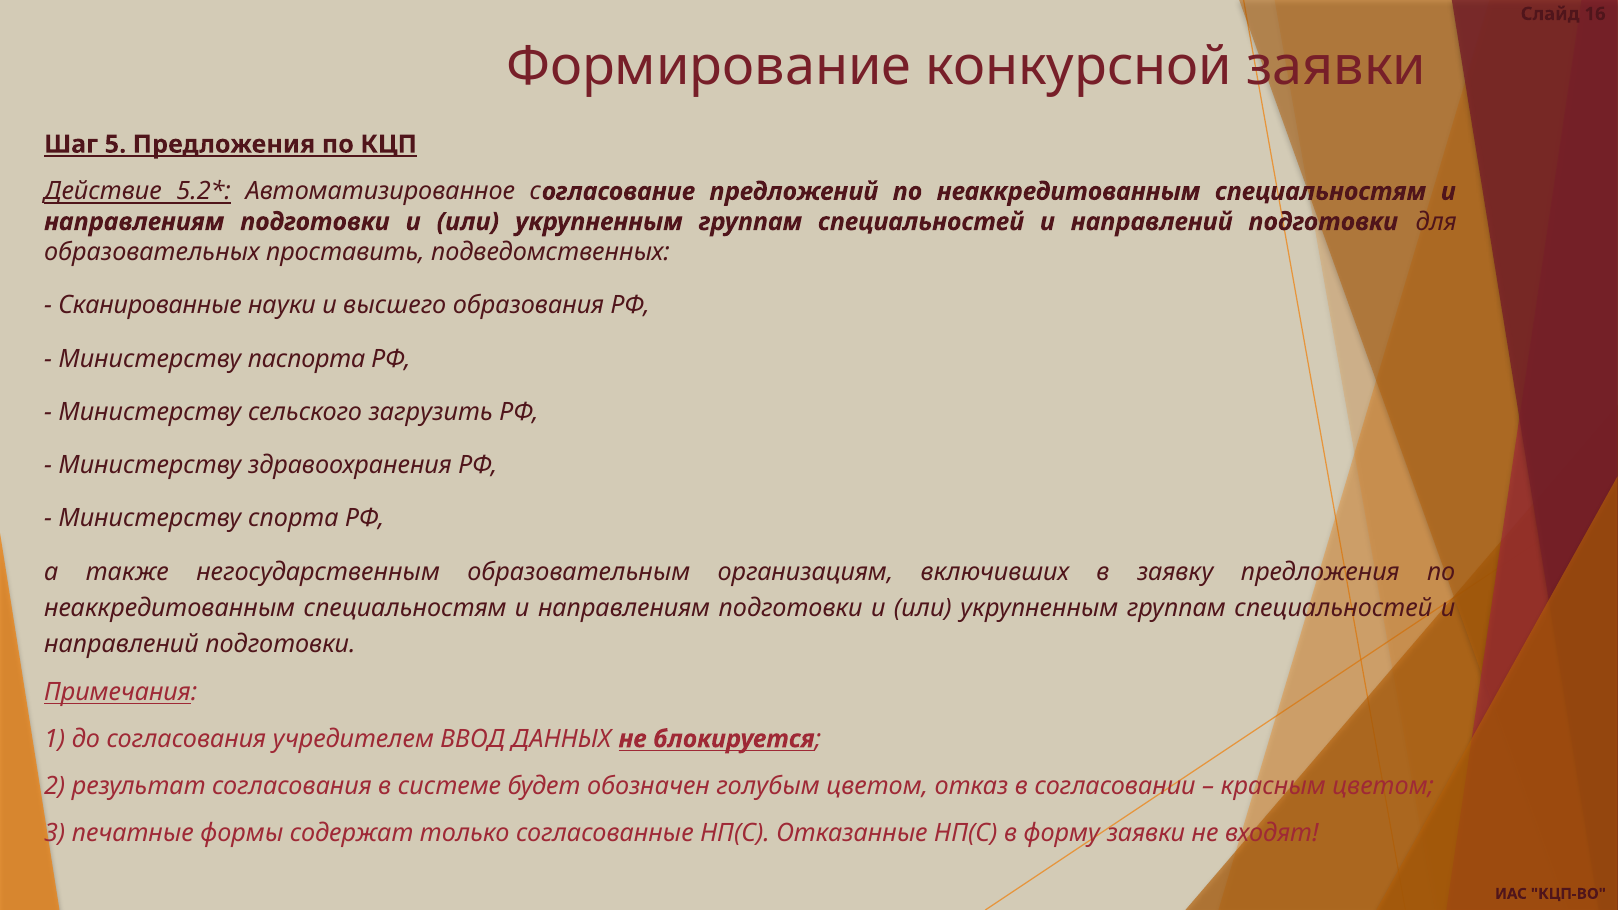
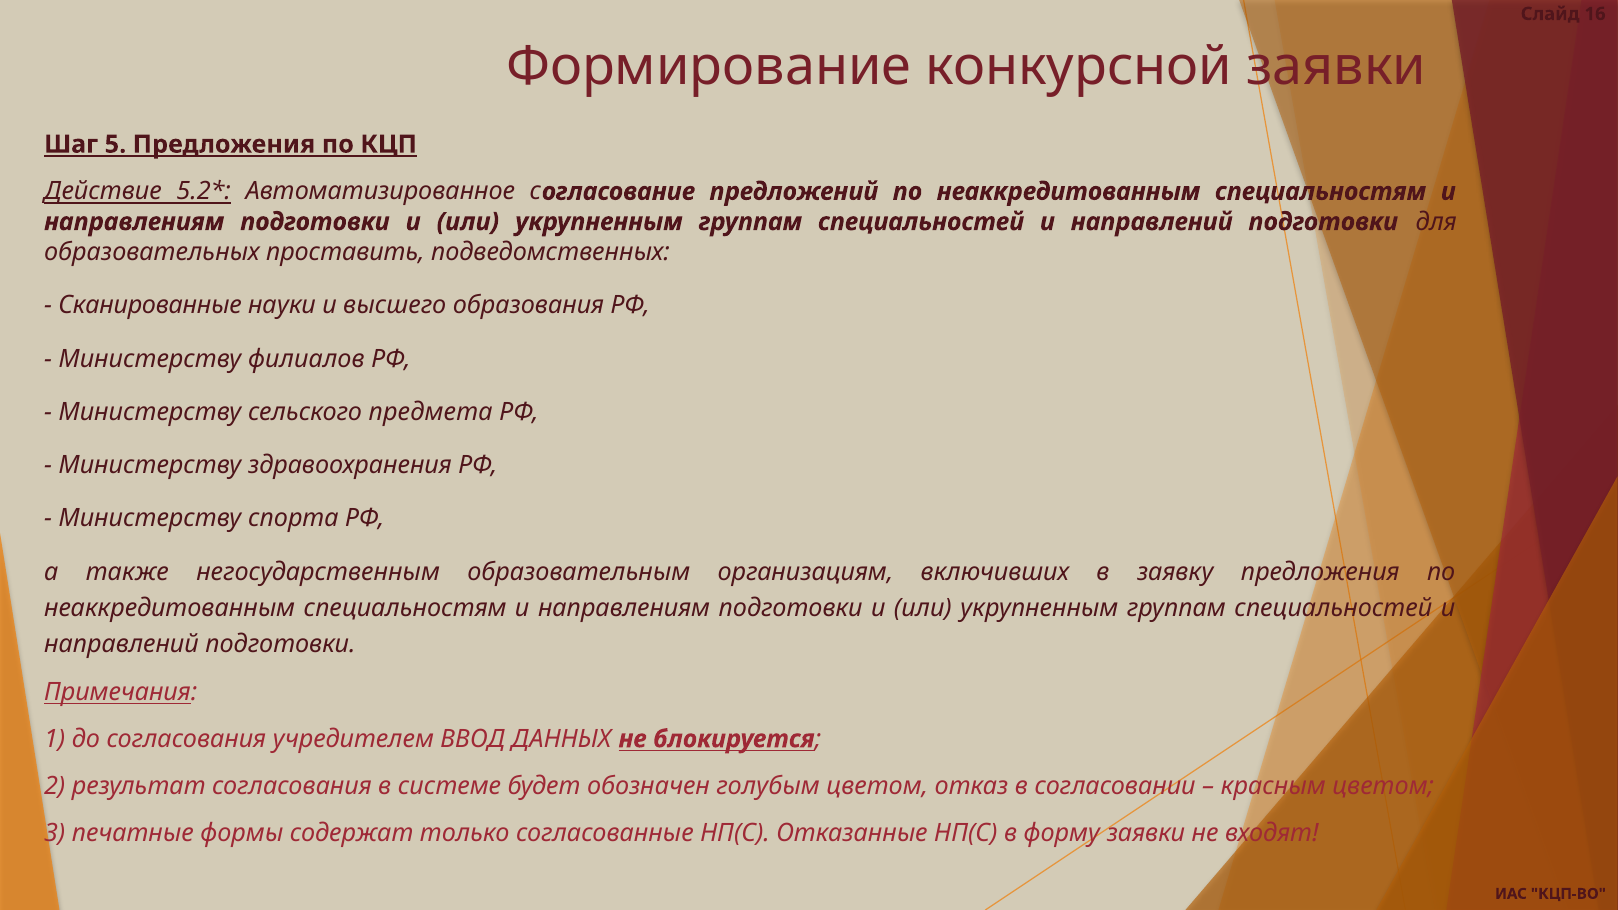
паспорта: паспорта -> филиалов (306, 359)
загрузить: загрузить -> предмета (431, 412)
